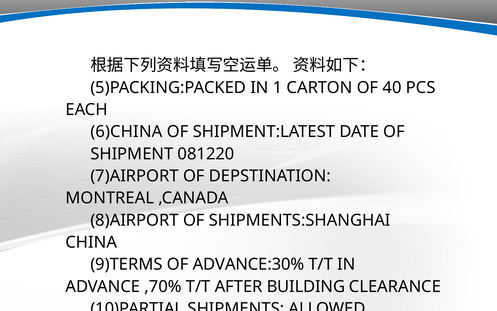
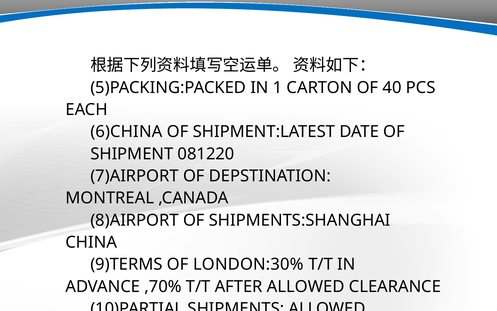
ADVANCE:30%: ADVANCE:30% -> LONDON:30% (248, 264)
AFTER BUILDING: BUILDING -> ALLOWED (306, 286)
